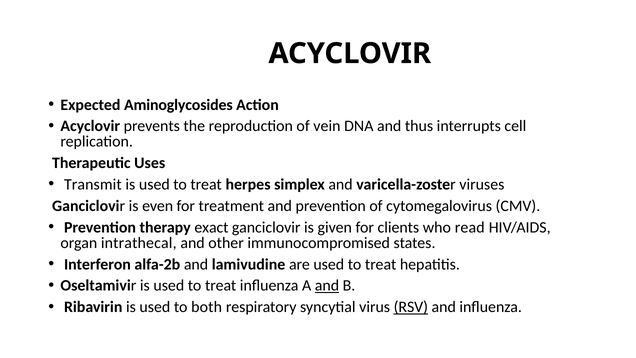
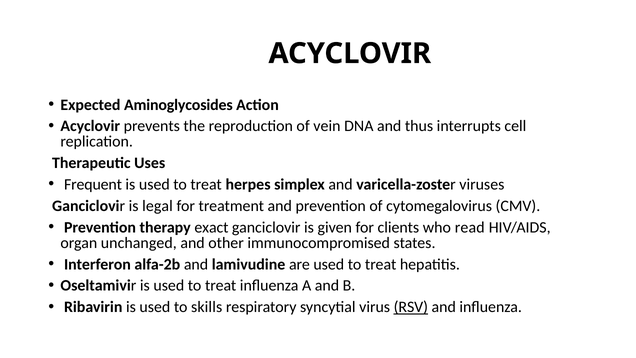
Transmit: Transmit -> Frequent (93, 184)
even: even -> legal (158, 206)
intrathecal: intrathecal -> unchanged (139, 243)
and underline: present -> none (327, 285)
both: both -> skills (207, 307)
